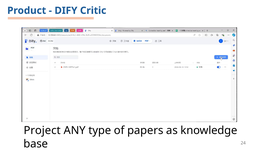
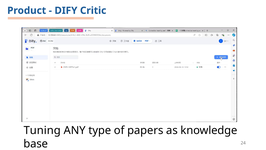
Project: Project -> Tuning (42, 130)
